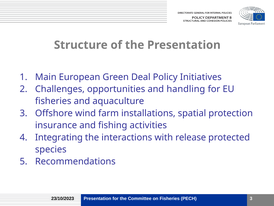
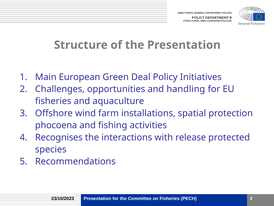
insurance: insurance -> phocoena (56, 125)
Integrating: Integrating -> Recognises (59, 137)
